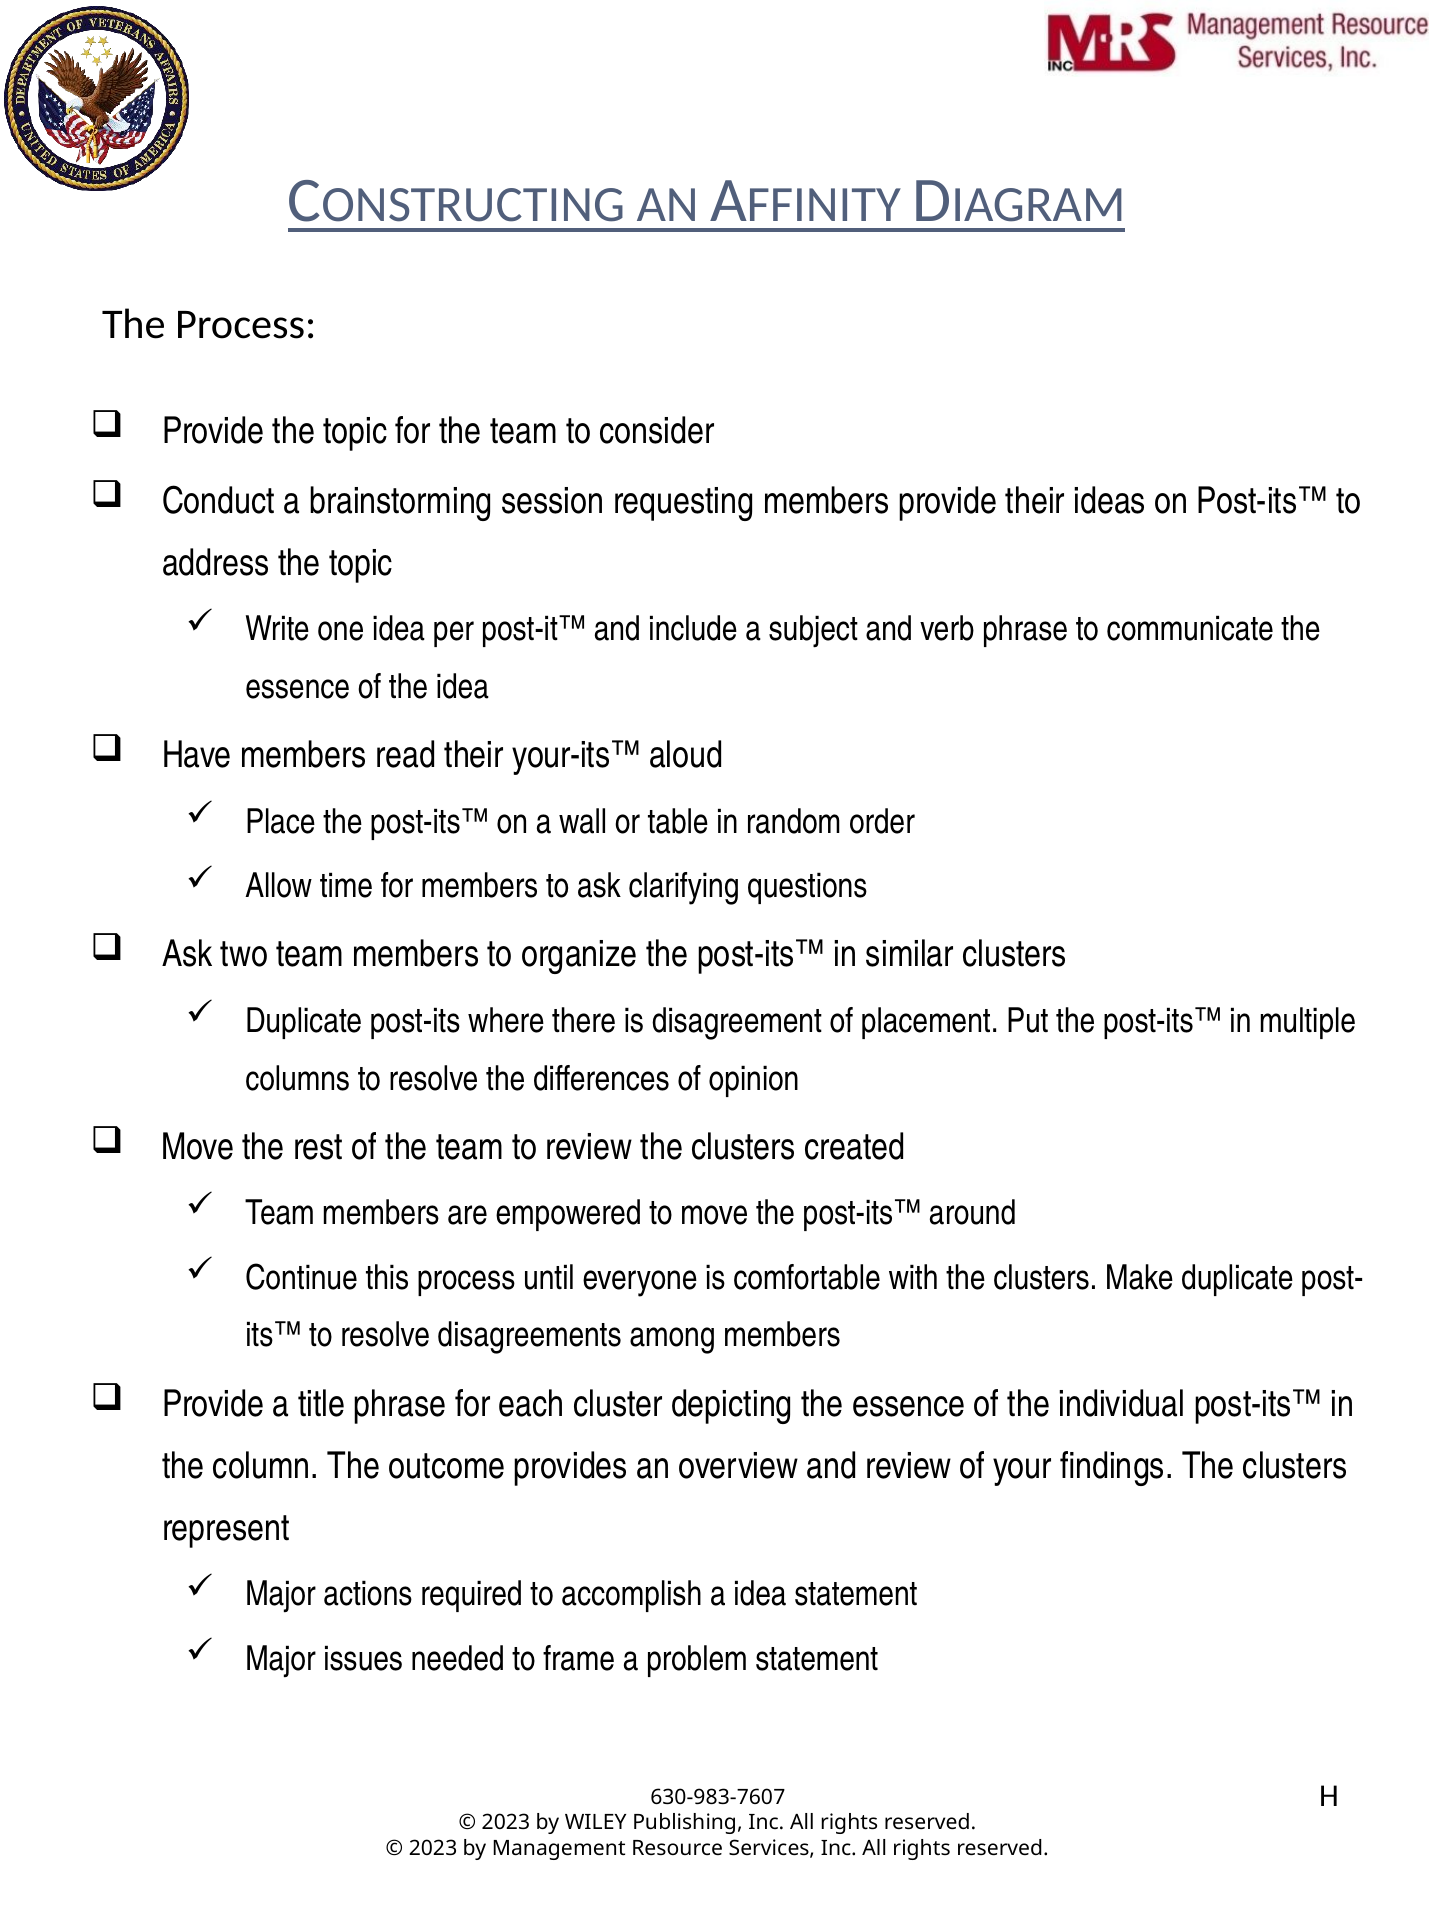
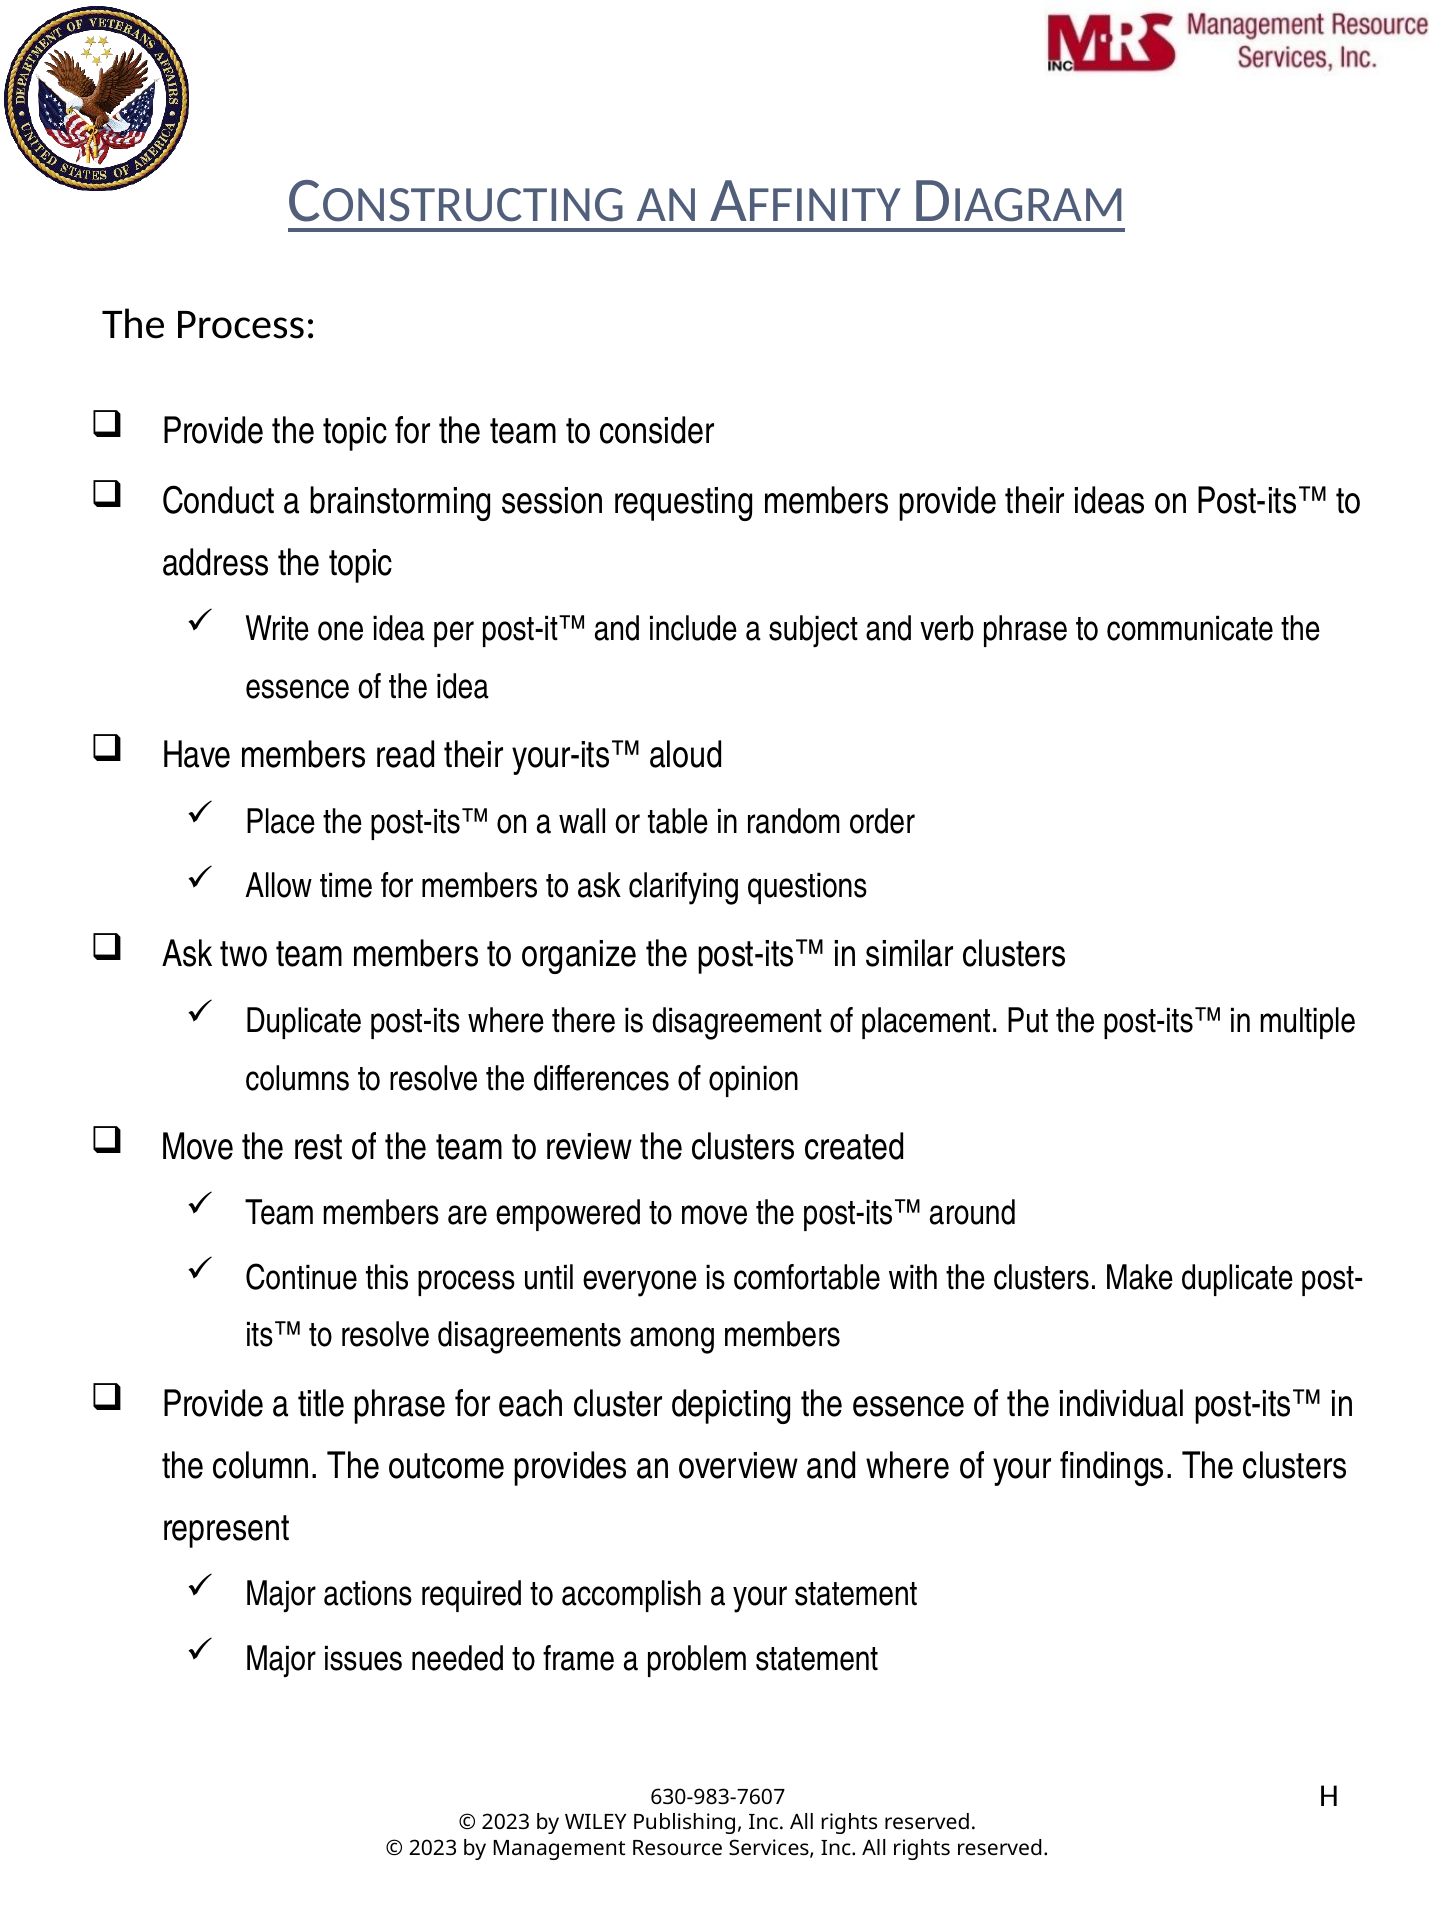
and review: review -> where (908, 1466)
a idea: idea -> your (760, 1595)
